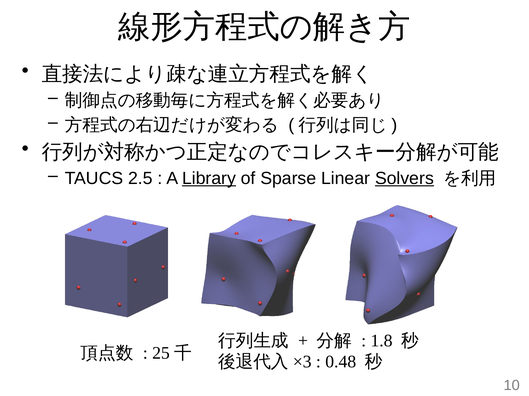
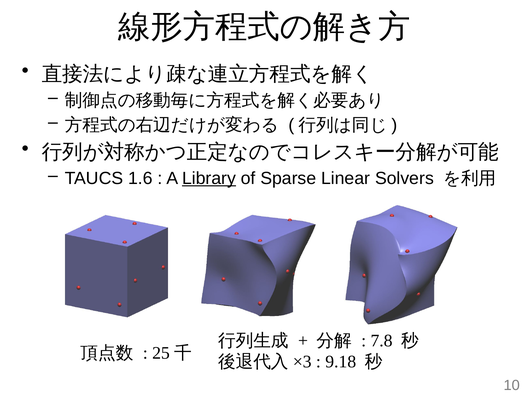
2.5: 2.5 -> 1.6 (140, 179)
Solvers underline: present -> none (404, 179)
1.8: 1.8 -> 7.8 (382, 341)
0.48: 0.48 -> 9.18 (341, 362)
